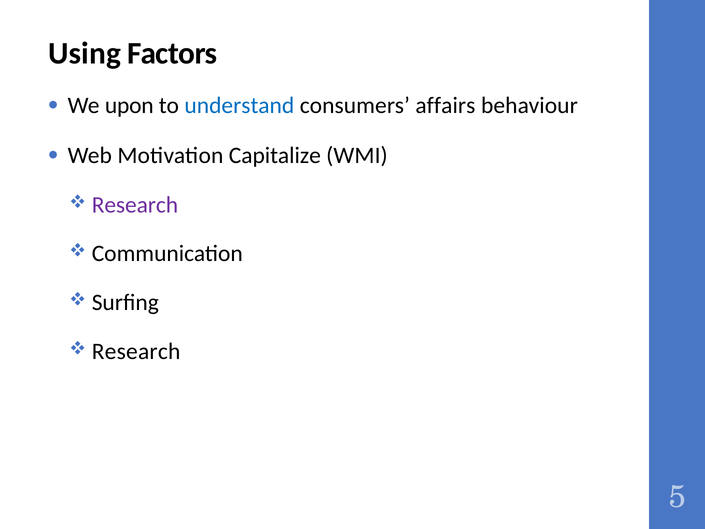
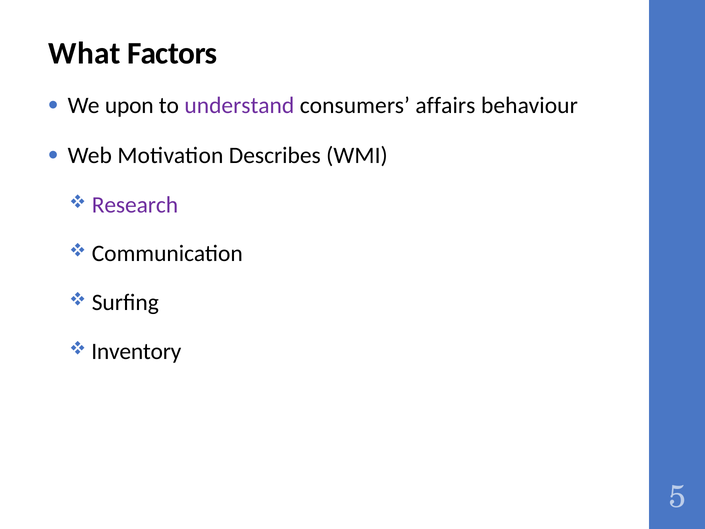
Using: Using -> What (85, 53)
understand colour: blue -> purple (239, 105)
Capitalize: Capitalize -> Describes (275, 156)
Research: Research -> Inventory (136, 351)
